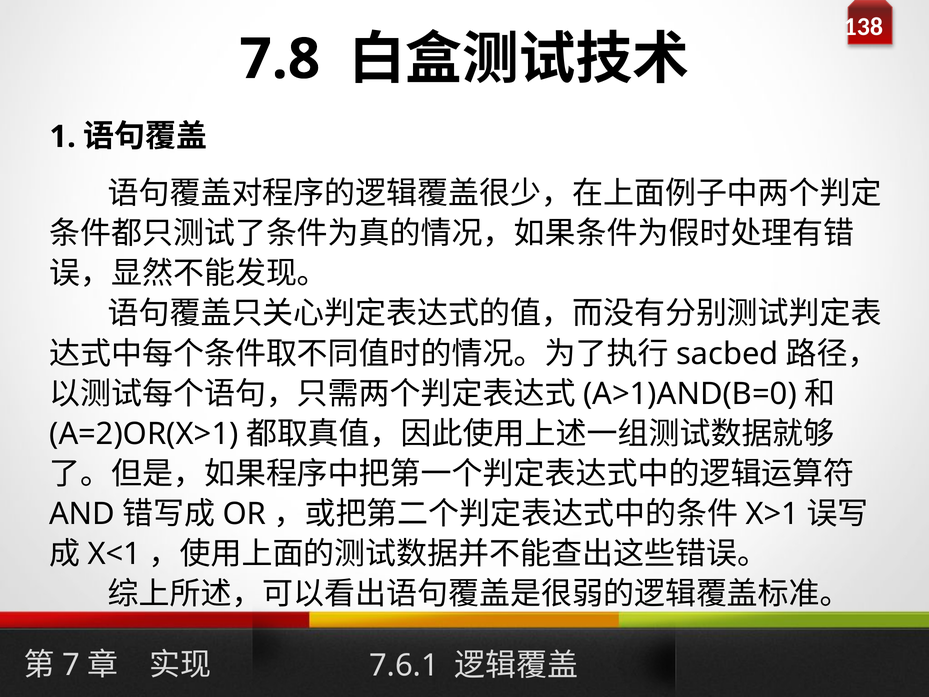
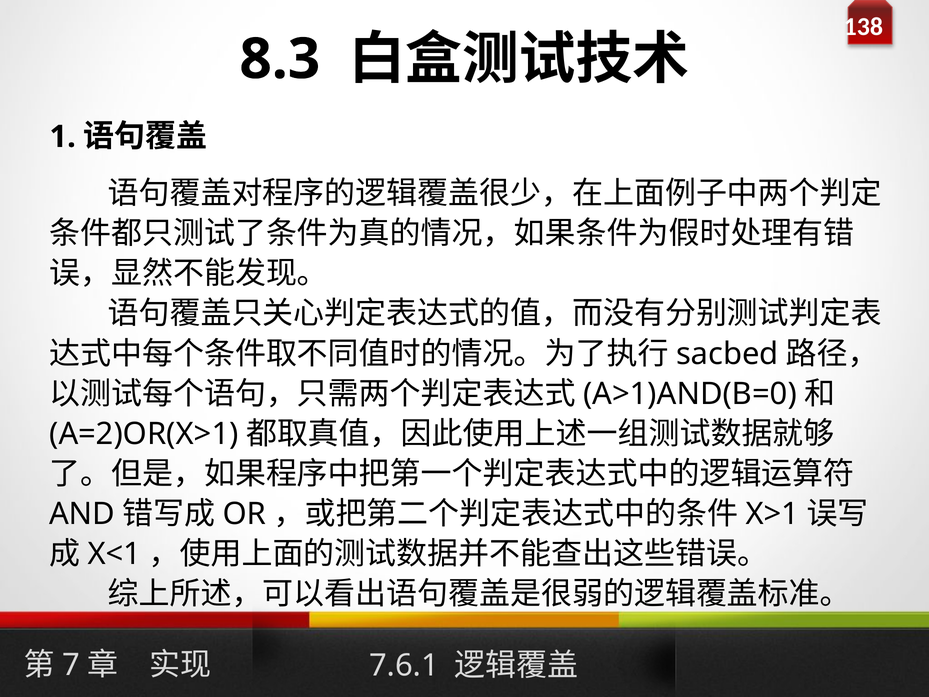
7.8: 7.8 -> 8.3 (280, 59)
